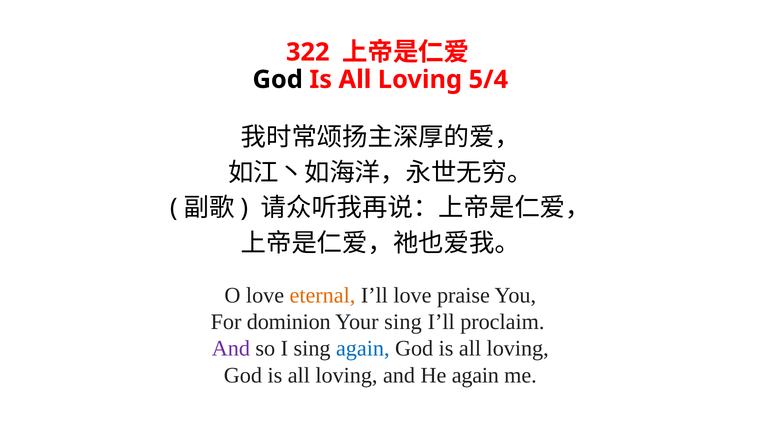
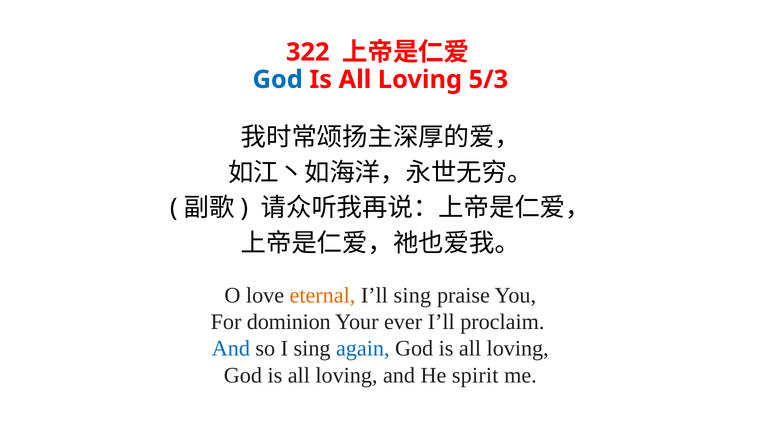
God colour: black -> blue (278, 80)
5/4: 5/4 -> 5/3 (488, 80)
I’ll love: love -> sing (412, 295)
Your sing: sing -> ever (403, 322)
And colour: purple -> blue (231, 349)
He again: again -> spirit (475, 375)
